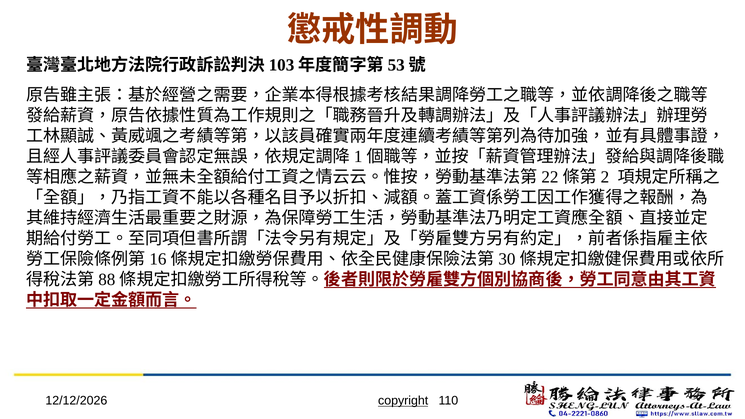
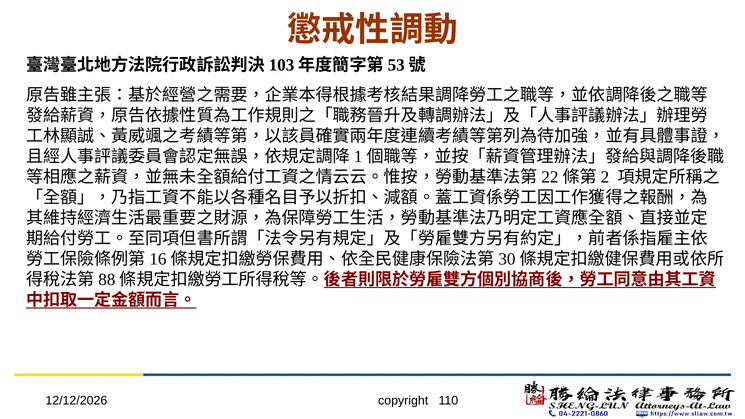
copyright underline: present -> none (403, 401)
